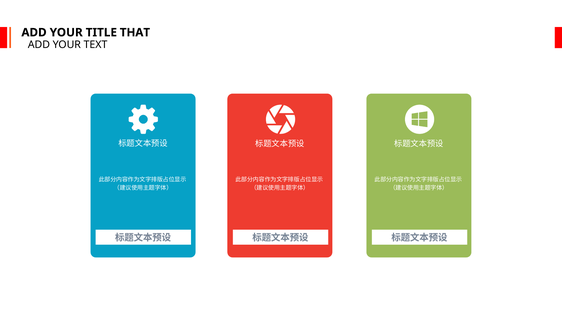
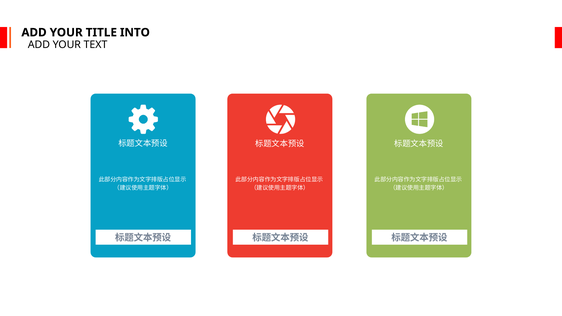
THAT: THAT -> INTO (135, 33)
